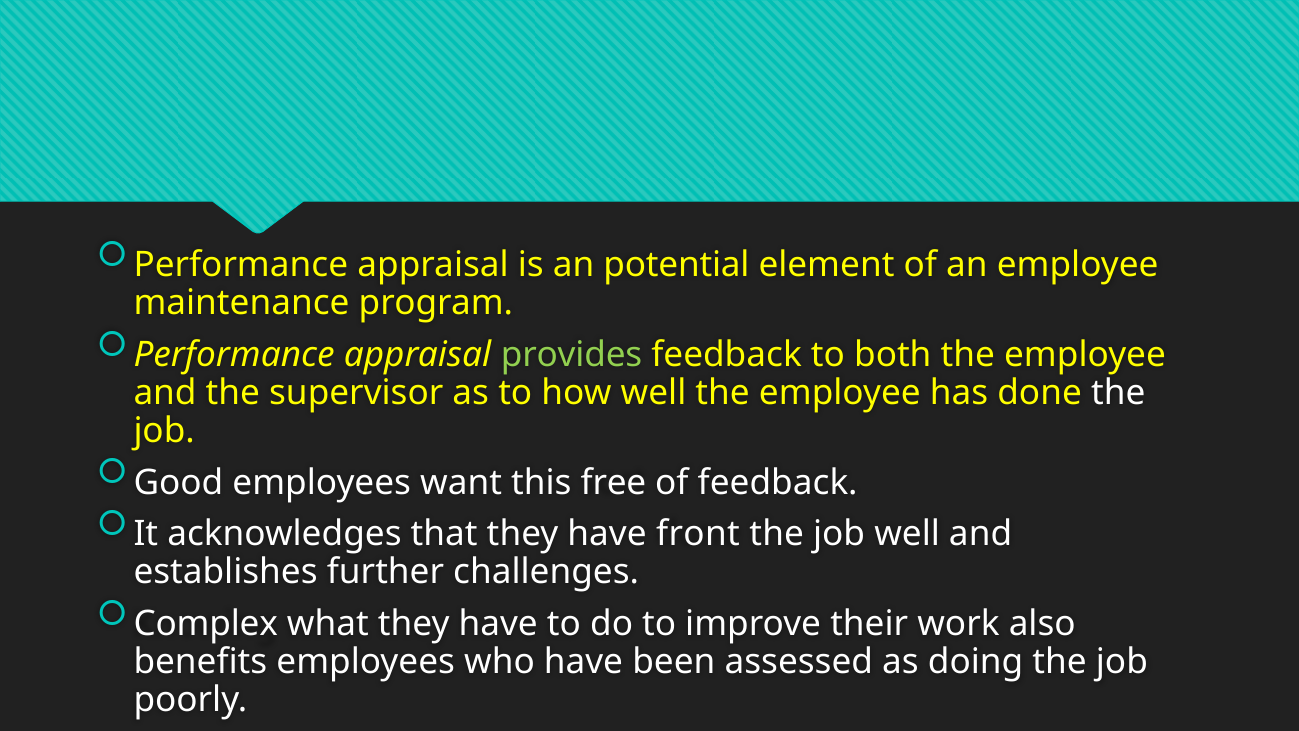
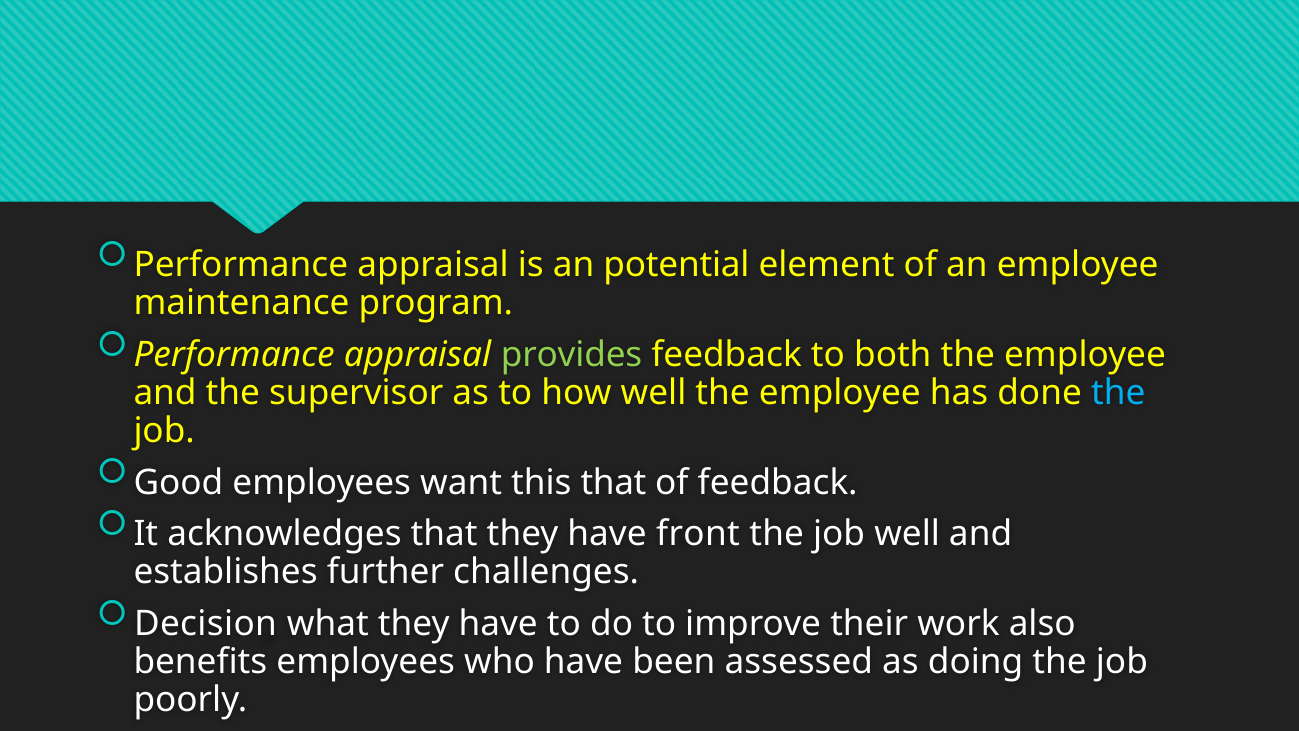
the colour: white -> light blue (1118, 393)
this free: free -> that (614, 482)
Complex: Complex -> Decision (205, 623)
